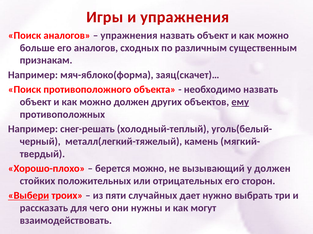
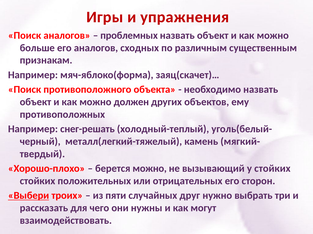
упражнения: упражнения -> проблемных (129, 35)
ему underline: present -> none (240, 102)
у должен: должен -> стойких (272, 169)
дает: дает -> друг (190, 196)
